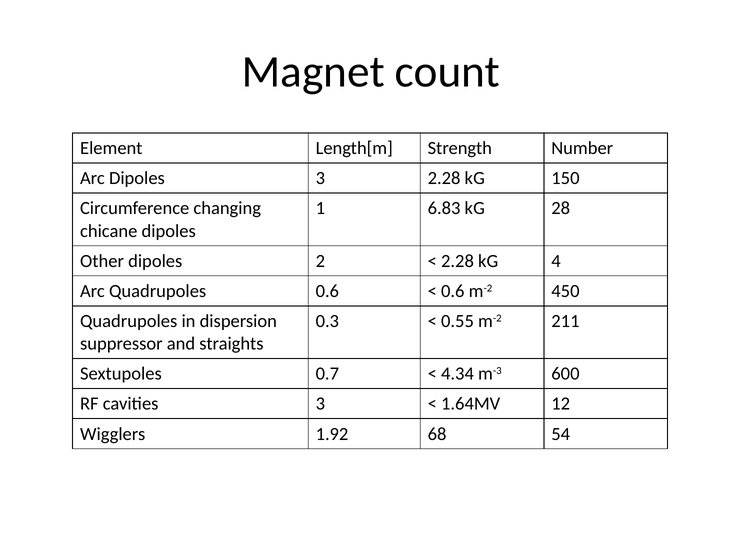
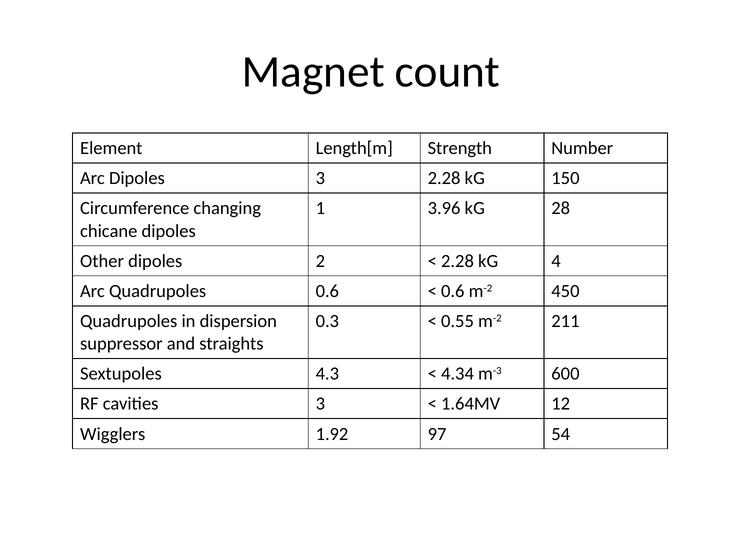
6.83: 6.83 -> 3.96 (444, 208)
0.7: 0.7 -> 4.3 (327, 374)
68: 68 -> 97 (437, 434)
